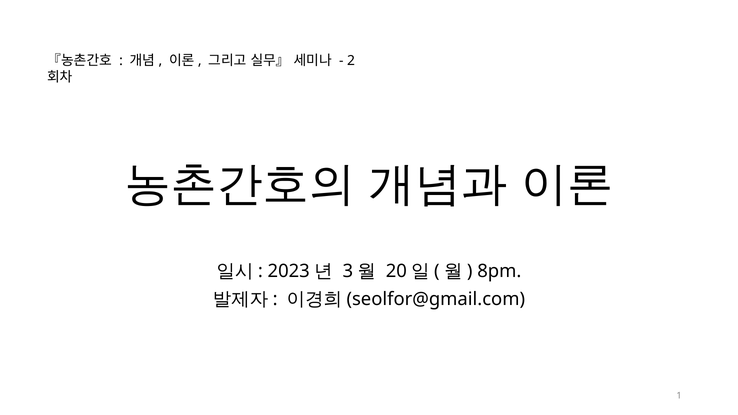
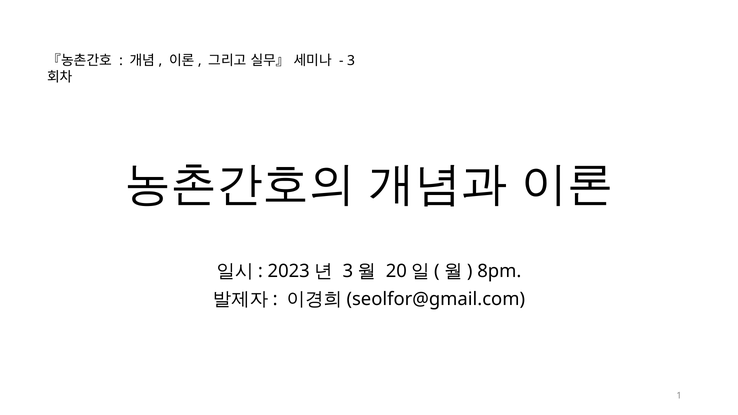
2: 2 -> 3 (351, 61)
